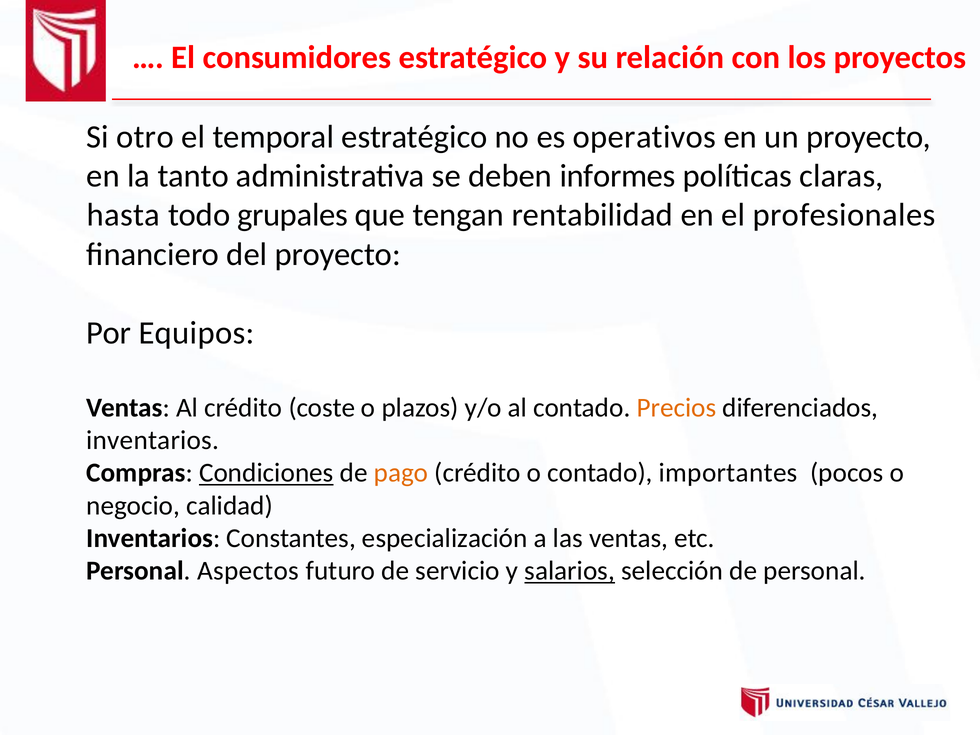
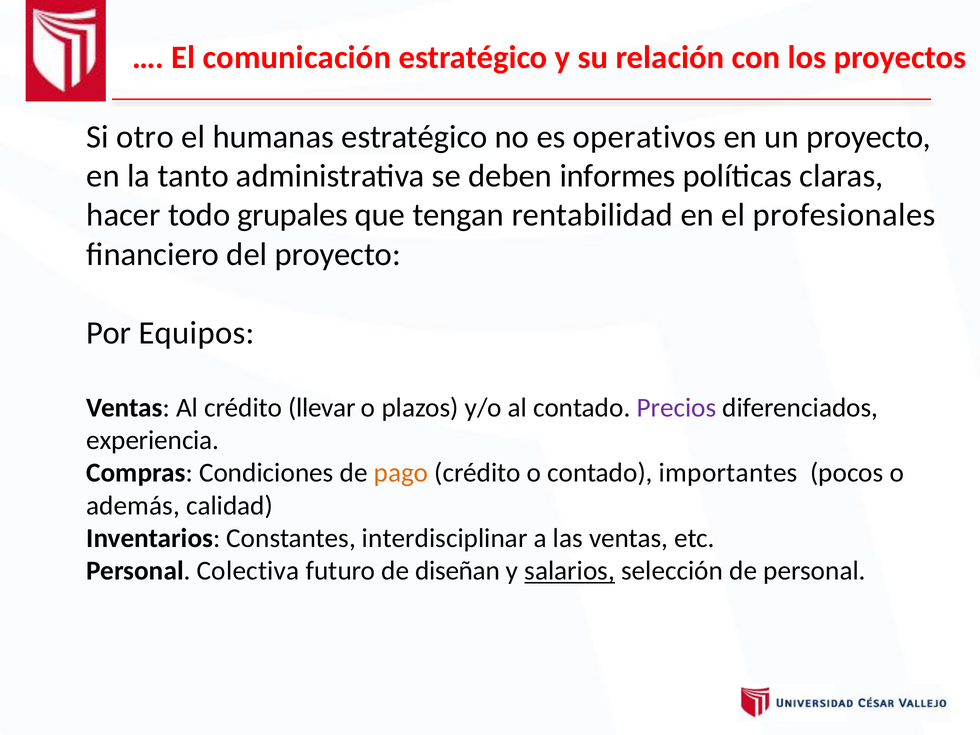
consumidores: consumidores -> comunicación (297, 57)
temporal: temporal -> humanas (273, 137)
hasta: hasta -> hacer (123, 215)
coste: coste -> llevar (322, 408)
Precios colour: orange -> purple (676, 408)
inventarios: inventarios -> experiencia (153, 440)
Condiciones underline: present -> none (266, 473)
negocio: negocio -> además (133, 506)
especialización: especialización -> interdisciplinar (445, 538)
Aspectos: Aspectos -> Colectiva (248, 571)
servicio: servicio -> diseñan (458, 571)
